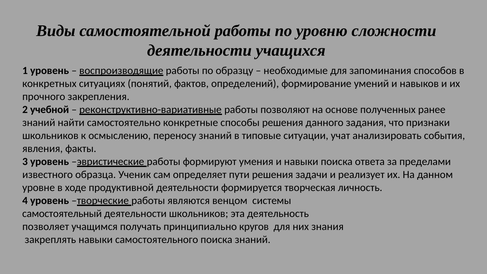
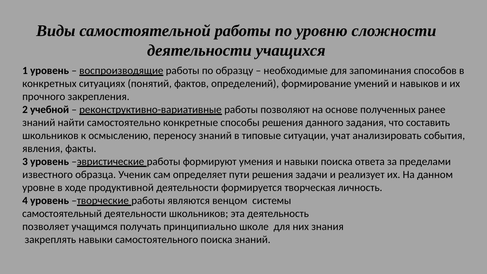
признаки: признаки -> составить (428, 123)
кругов: кругов -> школе (254, 227)
